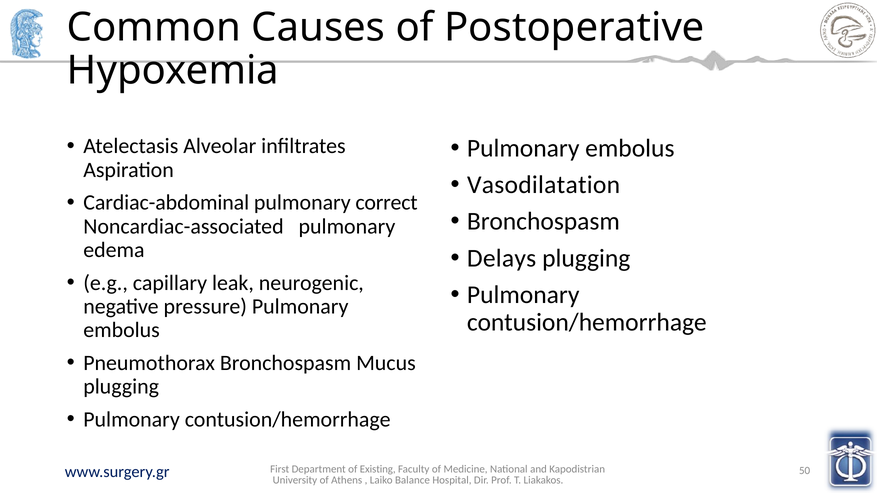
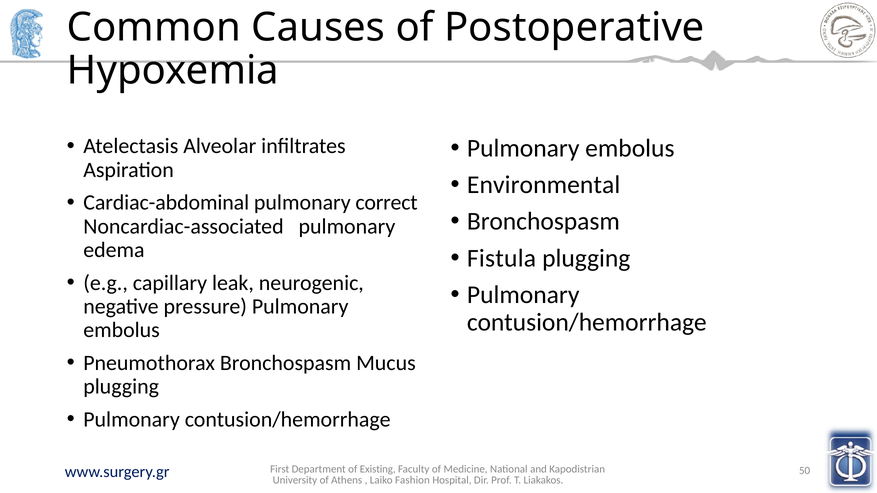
Vasodilatation: Vasodilatation -> Environmental (544, 185)
Delays: Delays -> Fistula (502, 258)
Balance: Balance -> Fashion (412, 480)
